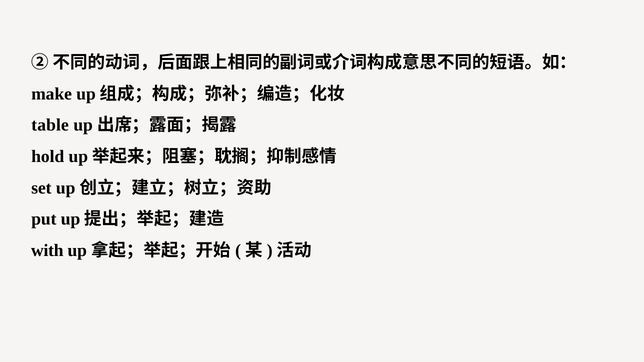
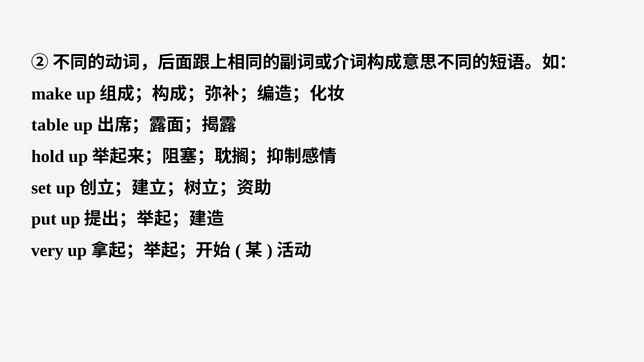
with: with -> very (47, 251)
